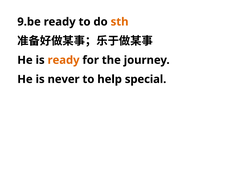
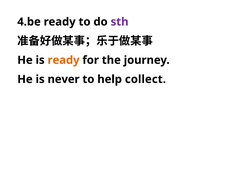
9.be: 9.be -> 4.be (29, 22)
sth colour: orange -> purple (120, 22)
special: special -> collect (145, 79)
